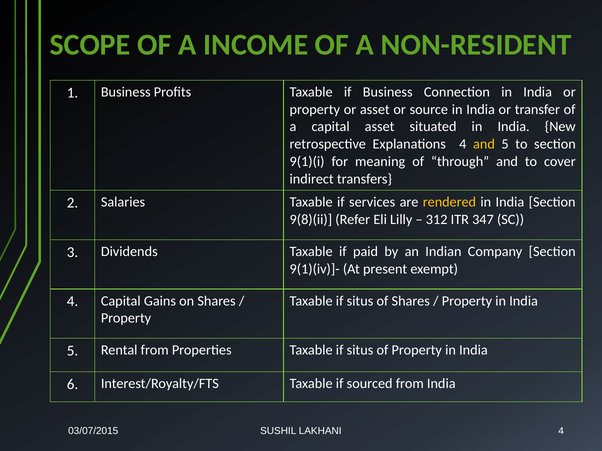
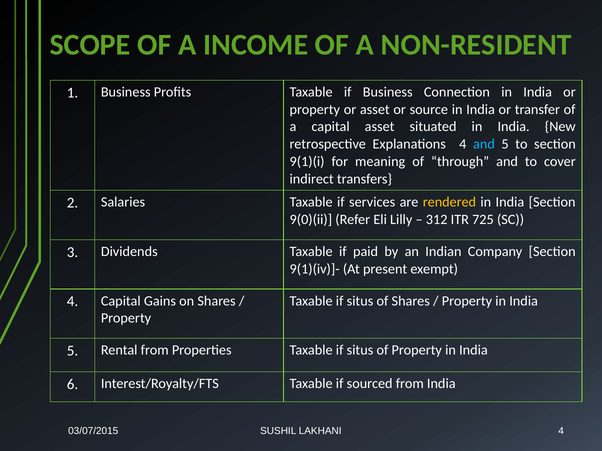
and colour: yellow -> light blue (484, 144)
9(8)(ii: 9(8)(ii -> 9(0)(ii (311, 220)
347: 347 -> 725 (483, 220)
